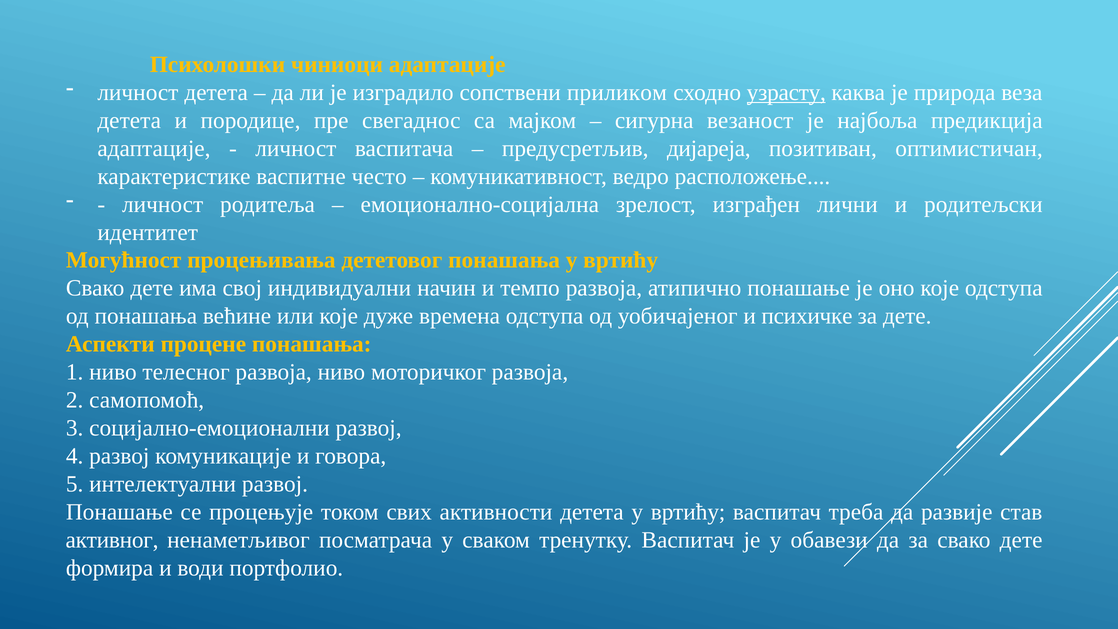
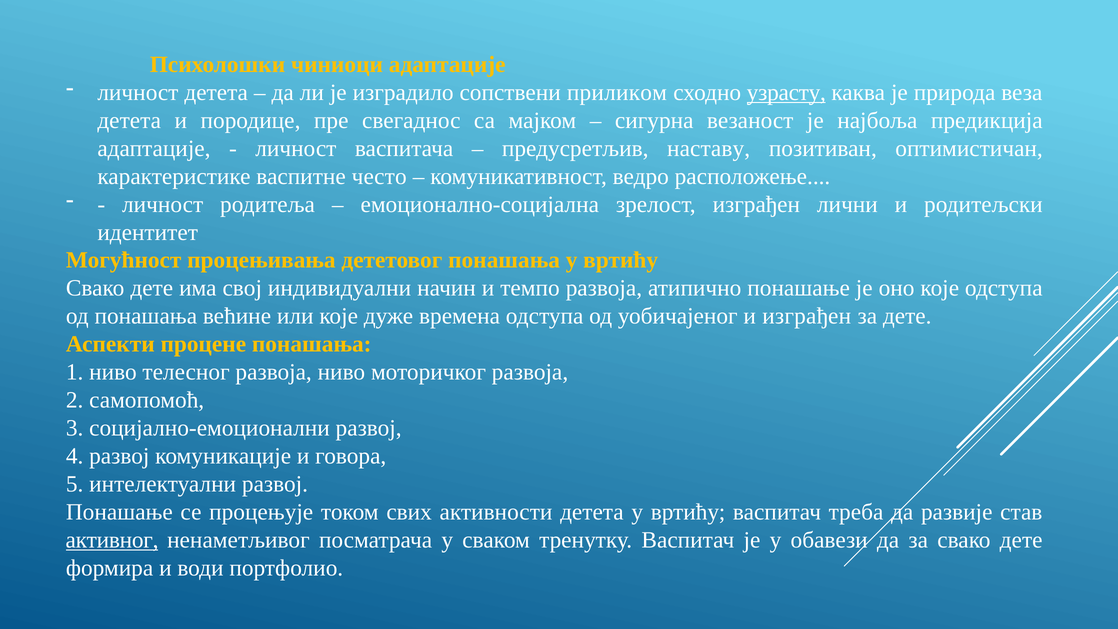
дијареја: дијареја -> наставу (709, 148)
и психичке: психичке -> изграђен (807, 316)
активног underline: none -> present (112, 540)
